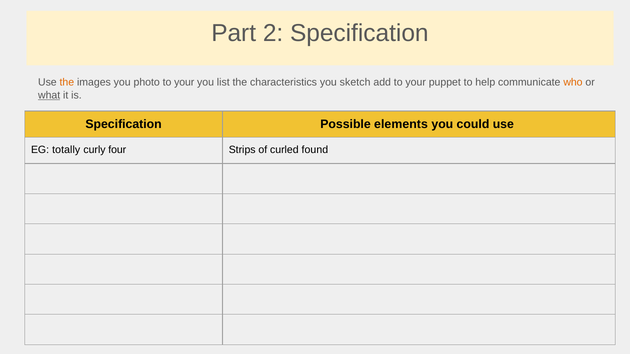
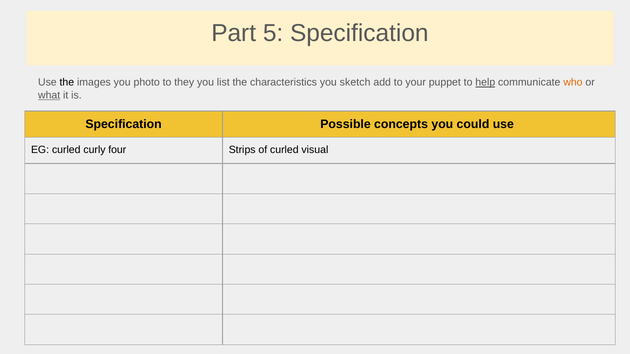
2: 2 -> 5 (273, 33)
the colour: orange -> black (67, 83)
your: your -> they (184, 83)
help underline: none -> present (485, 83)
elements: elements -> concepts (401, 124)
EG totally: totally -> curled (66, 150)
found: found -> visual (315, 150)
